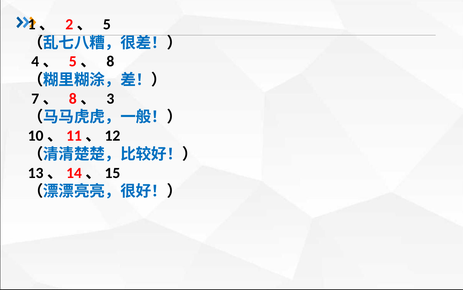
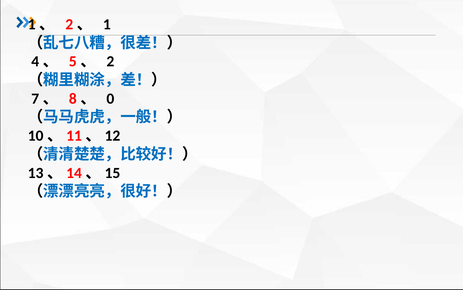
5: 5 -> 1 (107, 24)
8: 8 -> 2 (110, 61)
3: 3 -> 0 (110, 98)
